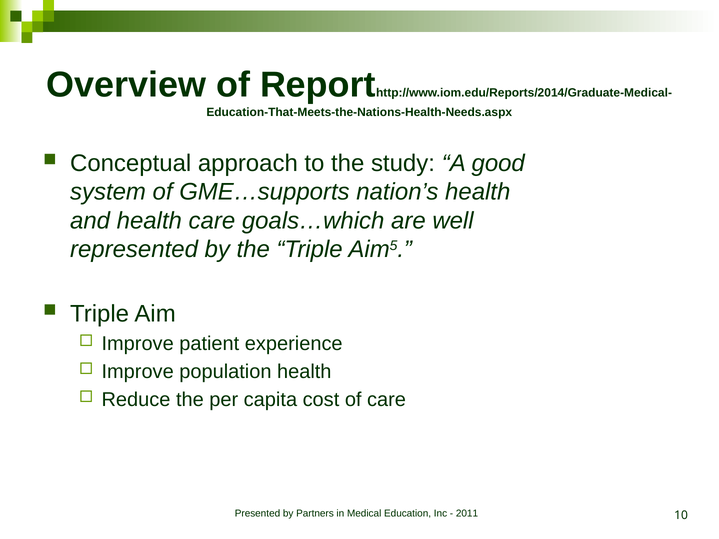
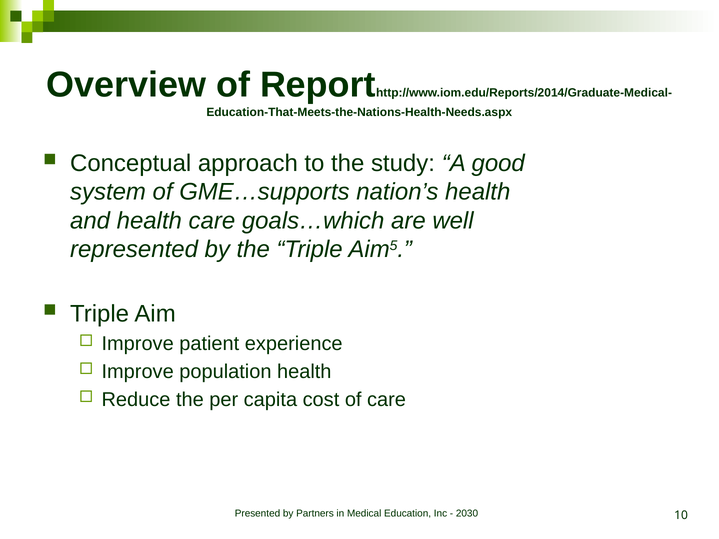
2011: 2011 -> 2030 (467, 514)
